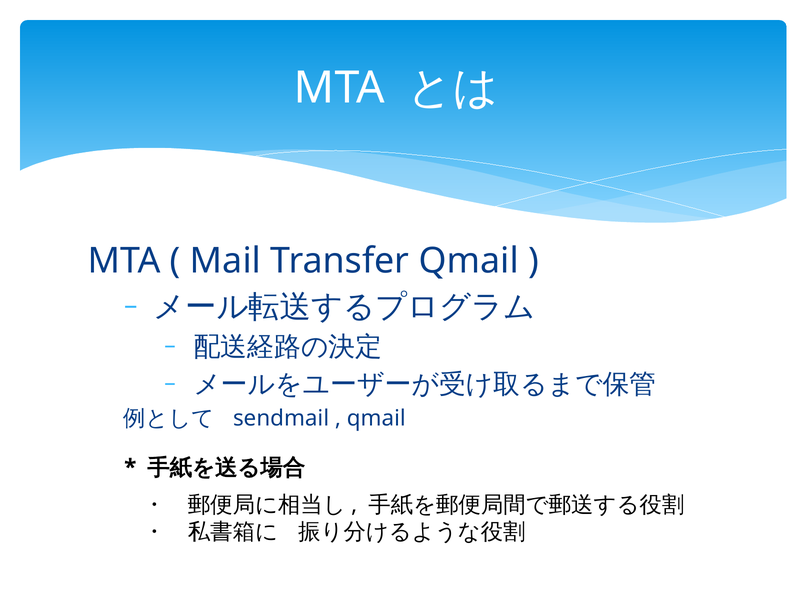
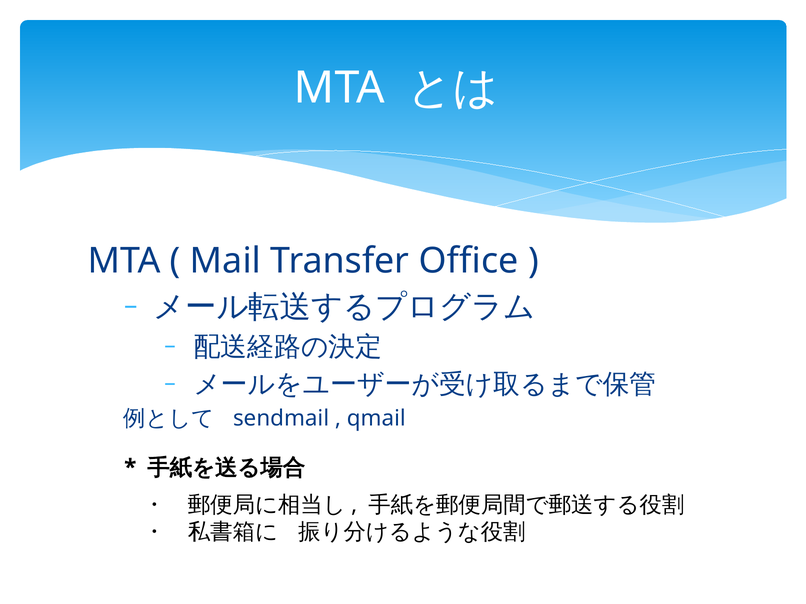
Transfer Qmail: Qmail -> Office (469, 261)
